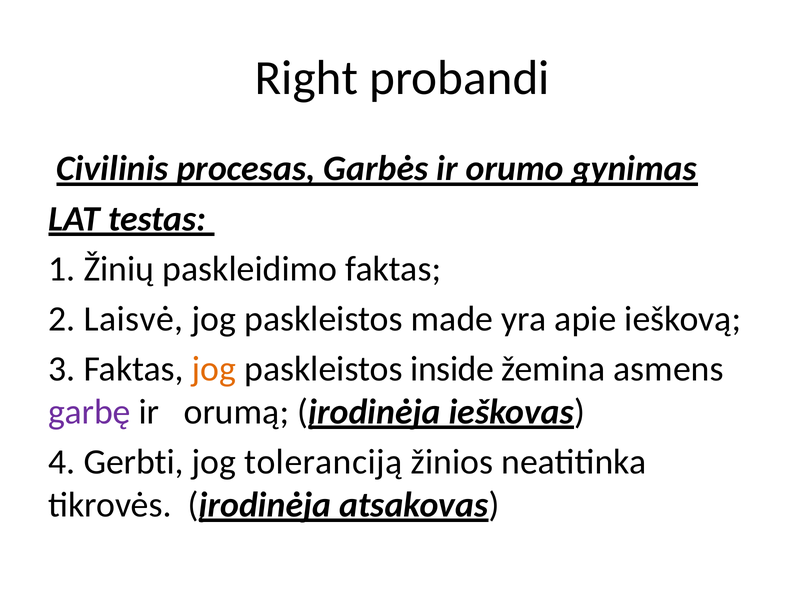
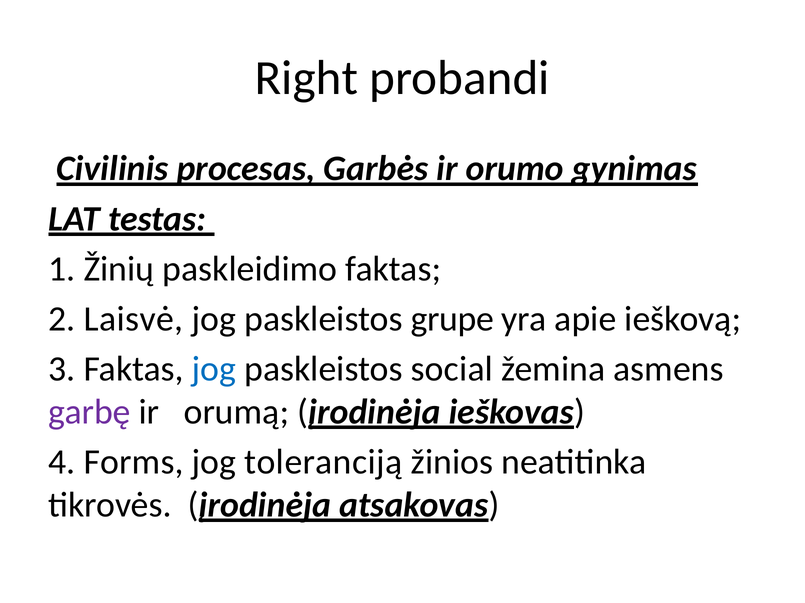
made: made -> grupe (452, 319)
jog colour: orange -> blue (214, 369)
inside: inside -> social (452, 369)
Gerbti: Gerbti -> Forms (134, 463)
